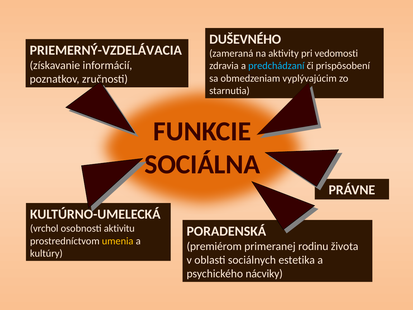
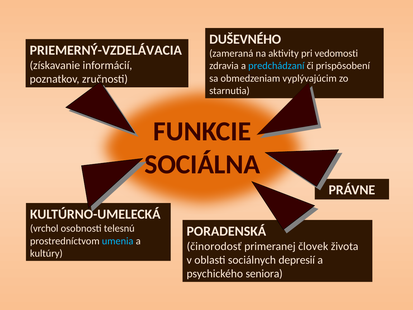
aktivitu: aktivitu -> telesnú (119, 228)
umenia colour: yellow -> light blue (118, 241)
premiérom: premiérom -> činorodosť (214, 246)
rodinu: rodinu -> človek (313, 246)
estetika: estetika -> depresií (297, 260)
nácviky: nácviky -> seniora (264, 274)
